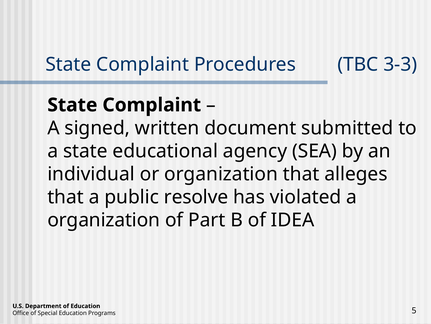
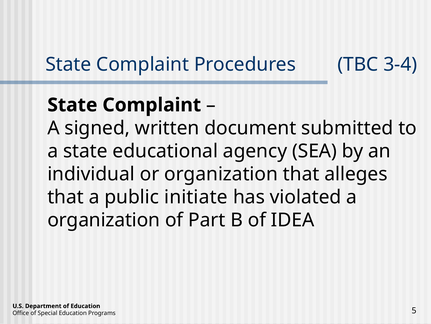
3-3: 3-3 -> 3-4 (400, 64)
resolve: resolve -> initiate (196, 197)
